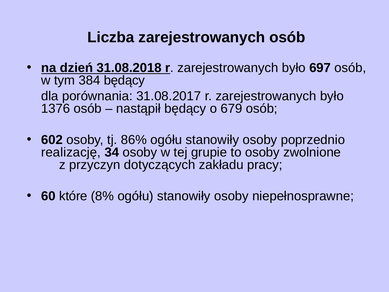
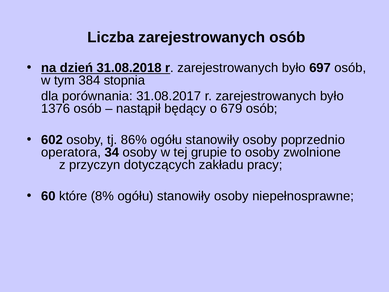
384 będący: będący -> stopnia (124, 80)
realizację: realizację -> operatora (71, 152)
